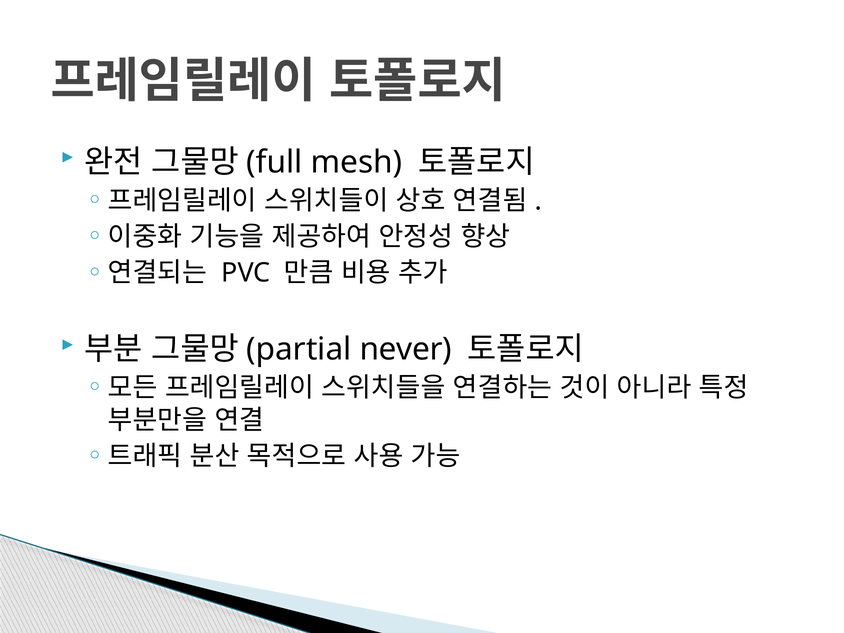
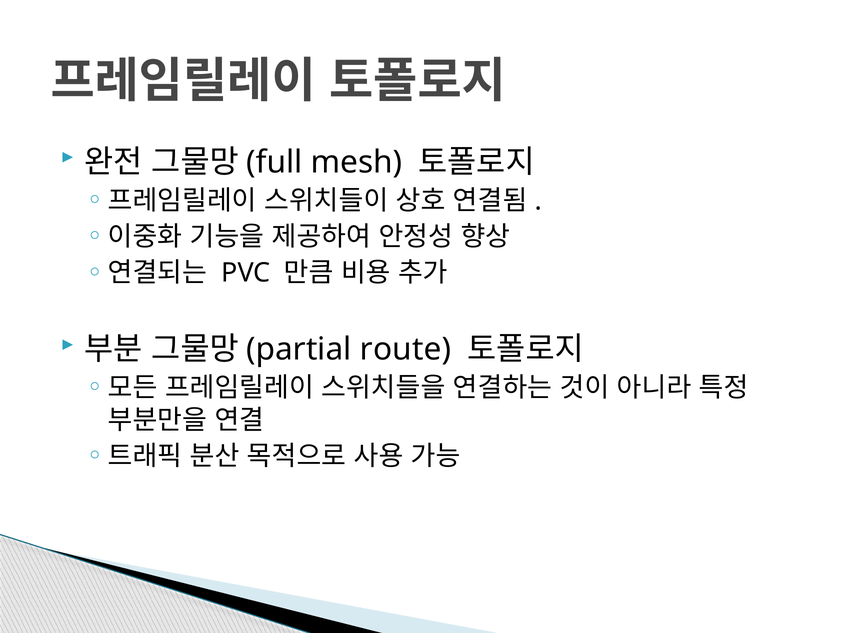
never: never -> route (405, 349)
